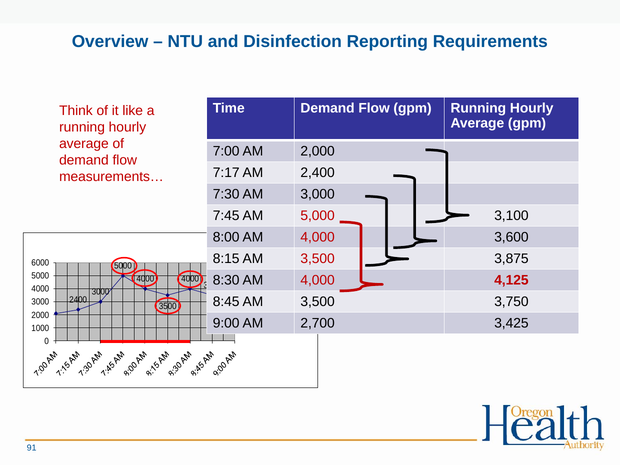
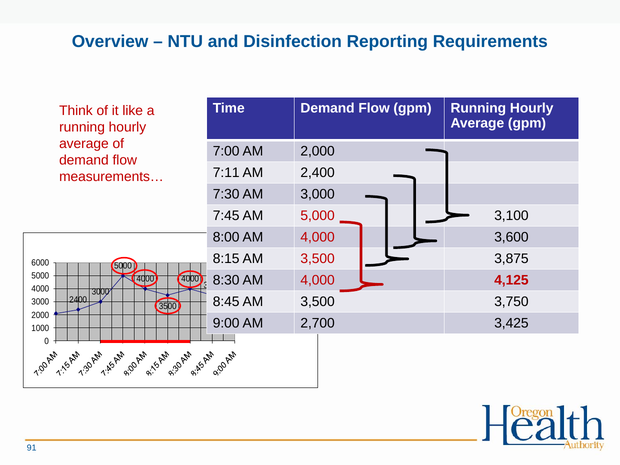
7:17: 7:17 -> 7:11 (226, 173)
